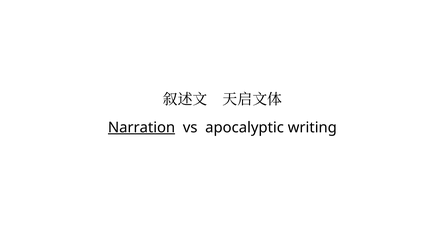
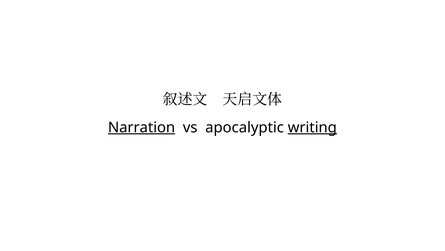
writing underline: none -> present (312, 127)
